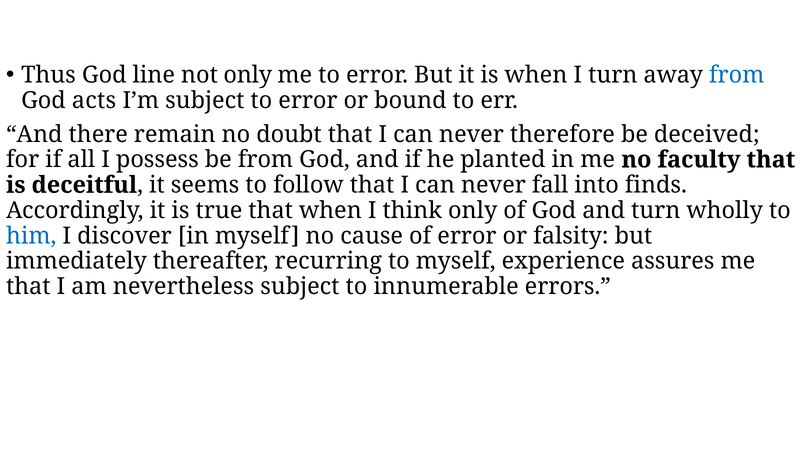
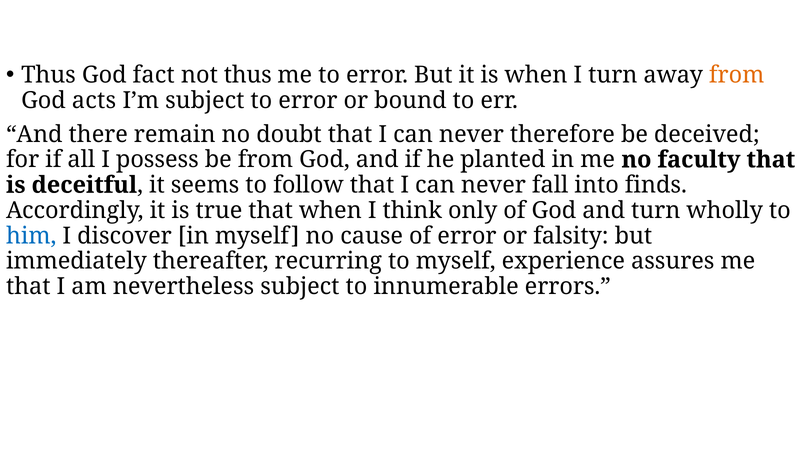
line: line -> fact (154, 75)
not only: only -> thus (248, 75)
from colour: blue -> orange (737, 75)
